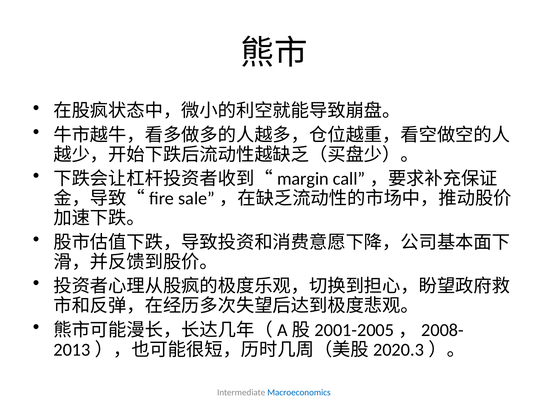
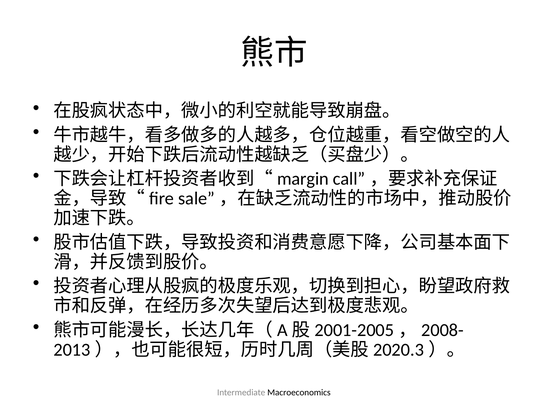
Macroeconomics colour: blue -> black (299, 392)
